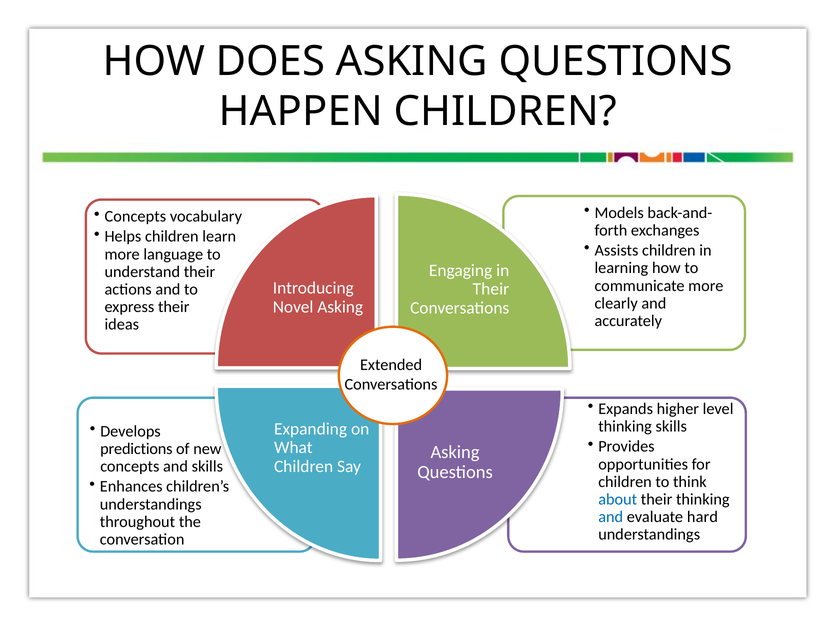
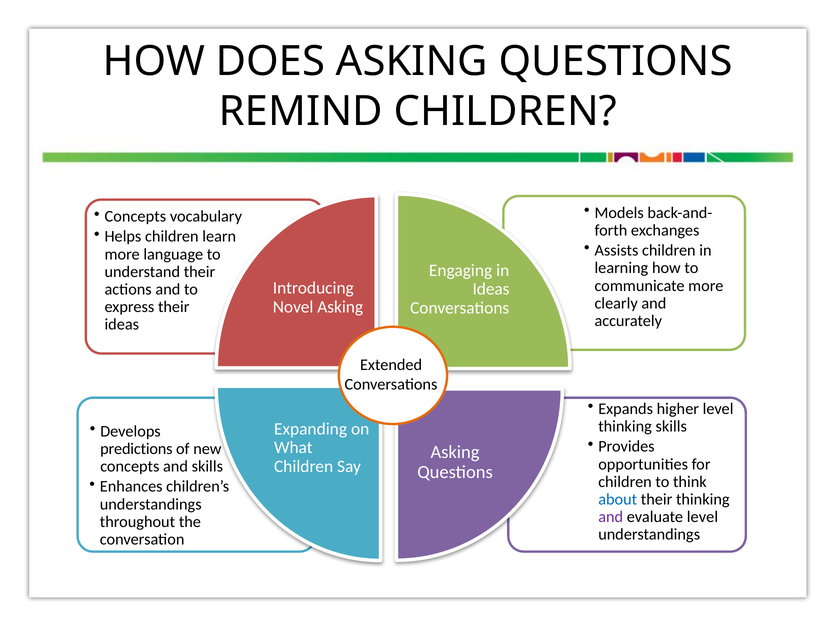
HAPPEN: HAPPEN -> REMIND (301, 112)
Their: Their -> Ideas (491, 289)
and colour: blue -> purple (611, 517)
evaluate hard: hard -> level (702, 517)
